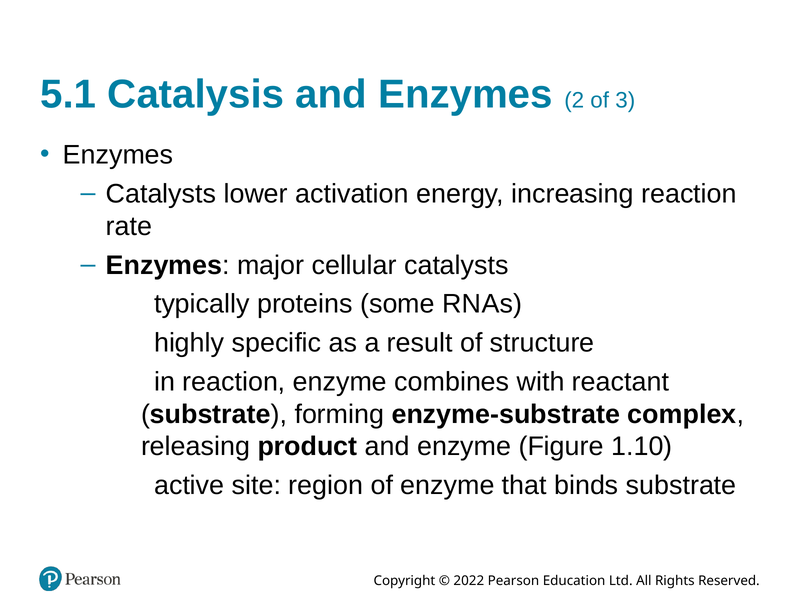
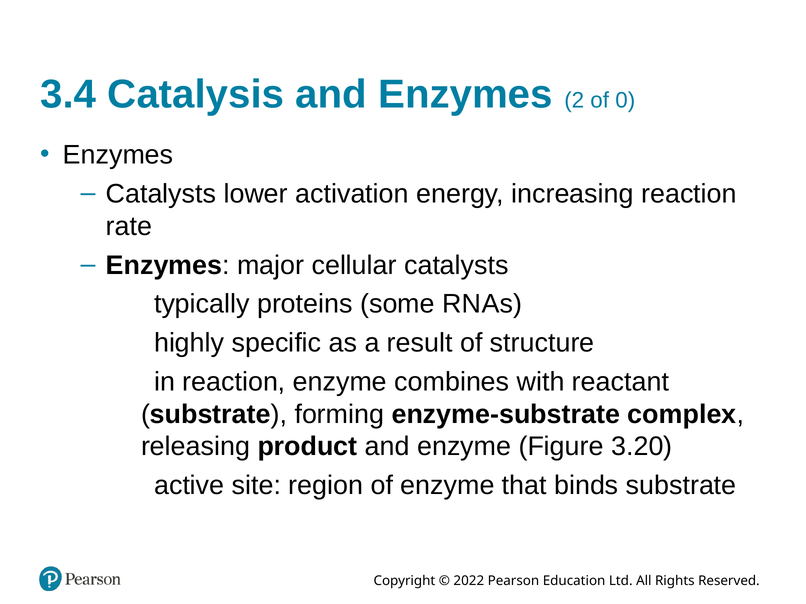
5.1: 5.1 -> 3.4 (68, 94)
3: 3 -> 0 (625, 100)
1.10: 1.10 -> 3.20 (642, 447)
